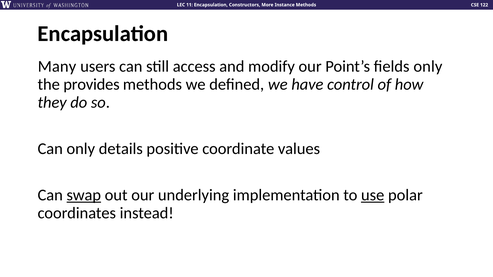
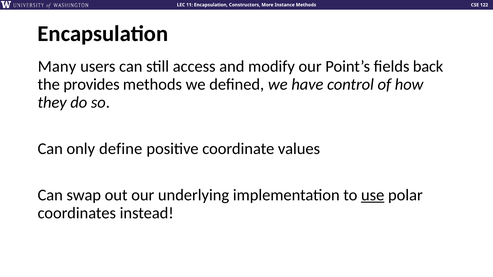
fields only: only -> back (428, 66)
details: details -> define (121, 149)
swap underline: present -> none (84, 195)
